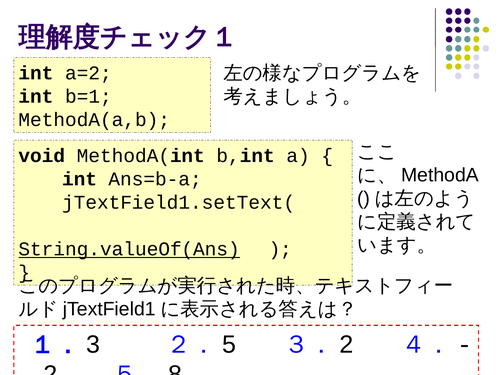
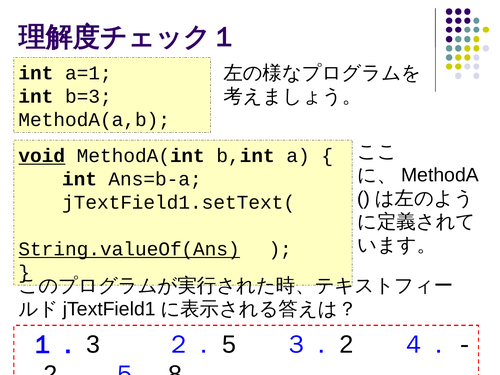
a=2: a=2 -> a=1 (88, 73)
b=1: b=1 -> b=3 (88, 96)
void underline: none -> present (42, 156)
